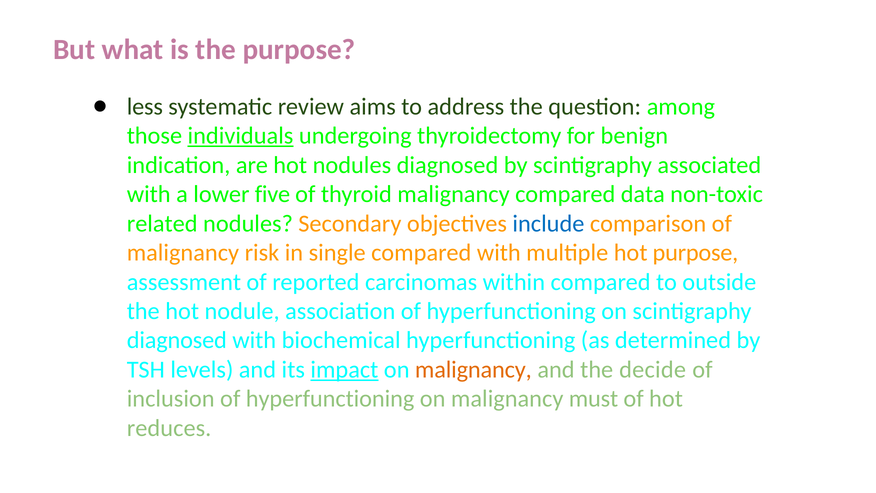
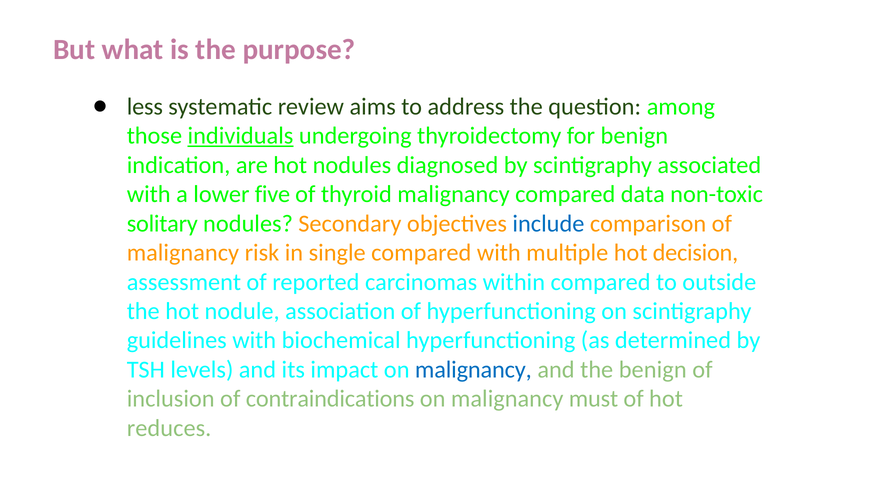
related: related -> solitary (162, 223)
hot purpose: purpose -> decision (695, 253)
diagnosed: diagnosed -> guidelines (177, 340)
impact underline: present -> none (344, 370)
malignancy colour: orange -> blue (473, 370)
the decide: decide -> benign (653, 370)
inclusion of hyperfunctioning: hyperfunctioning -> contraindications (330, 399)
